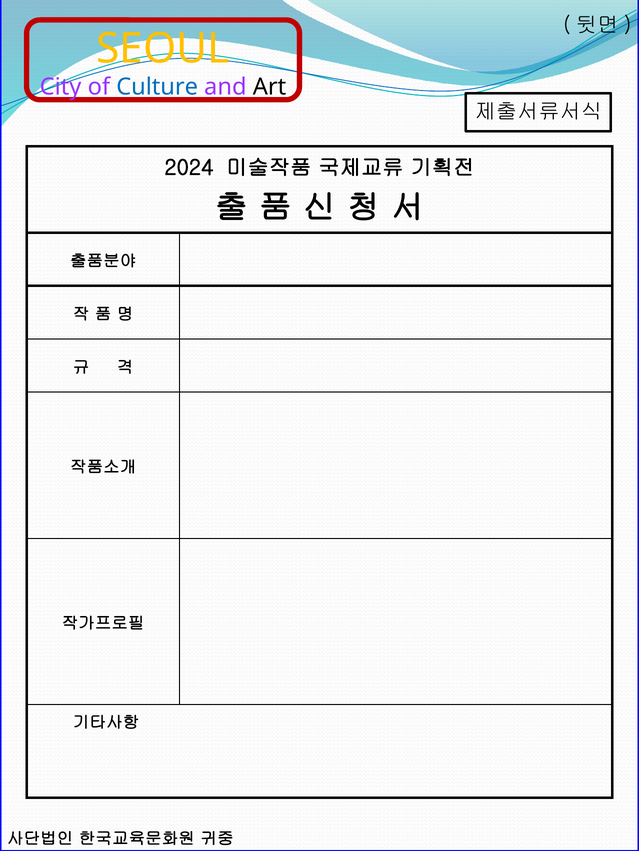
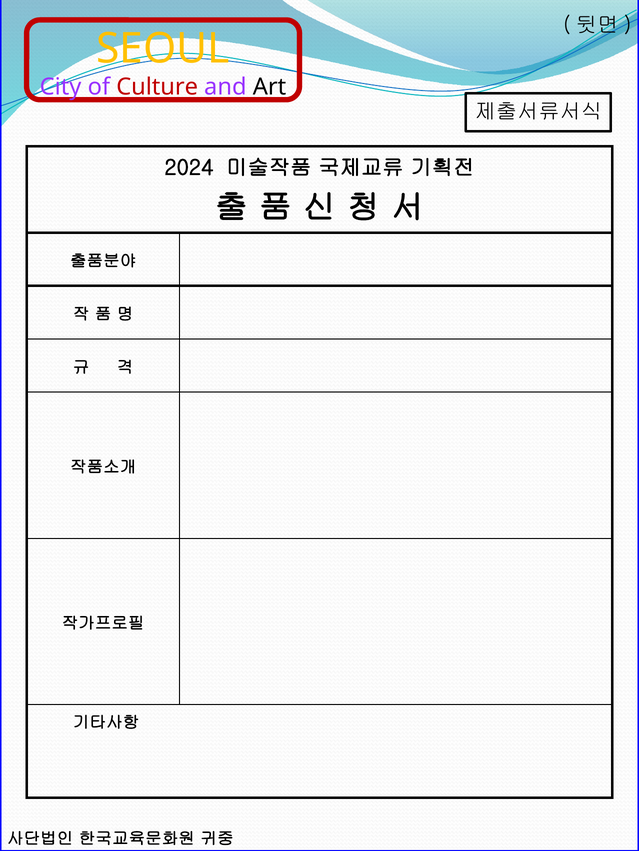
Culture colour: blue -> red (157, 87)
